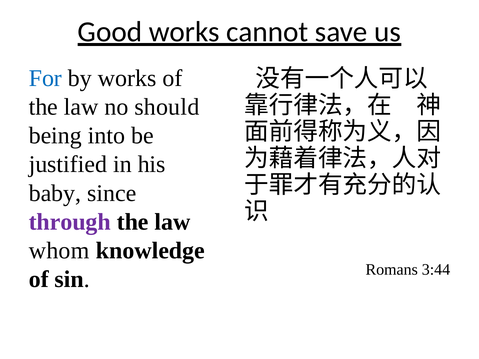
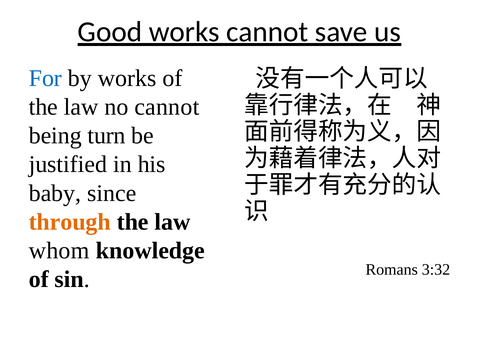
no should: should -> cannot (167, 107)
into: into -> turn (107, 136)
through colour: purple -> orange (70, 222)
3:44: 3:44 -> 3:32 (436, 270)
